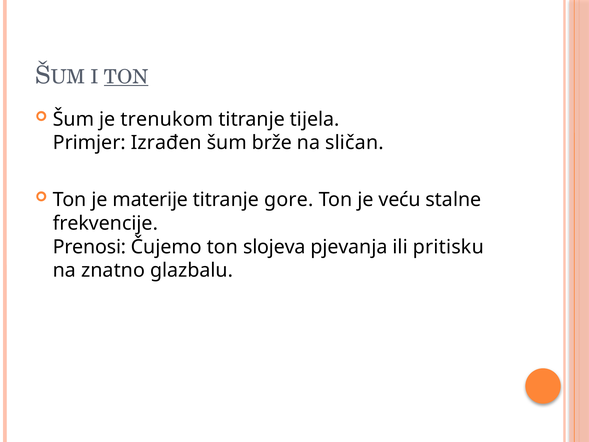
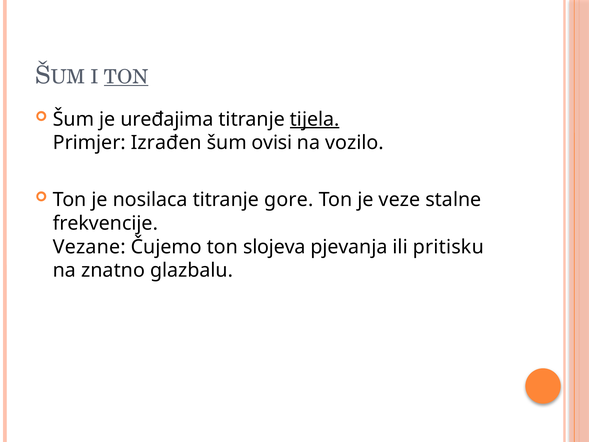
trenukom: trenukom -> uređajima (167, 119)
tijela underline: none -> present (315, 119)
brže: brže -> ovisi (272, 143)
sličan: sličan -> vozilo (354, 143)
materije: materije -> nosilaca (150, 200)
veću: veću -> veze (399, 200)
Prenosi: Prenosi -> Vezane (89, 247)
